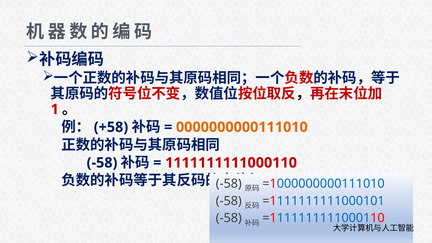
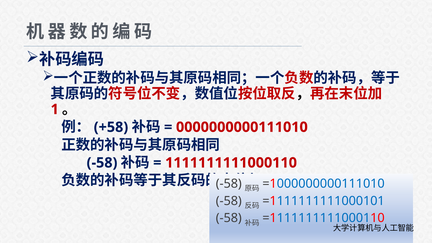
0000000000111010 colour: orange -> red (242, 127)
